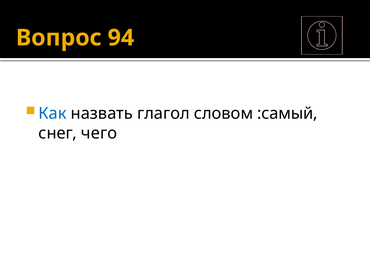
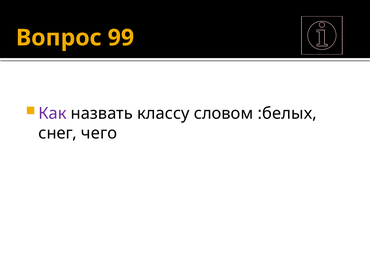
94: 94 -> 99 (121, 38)
Как colour: blue -> purple (52, 113)
глагол: глагол -> классу (163, 113)
:самый: :самый -> :белых (287, 113)
